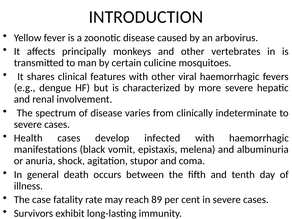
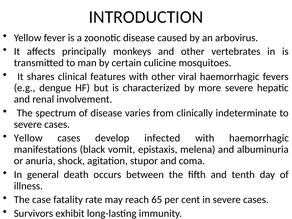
Health: Health -> Yellow (28, 138)
89: 89 -> 65 (157, 200)
